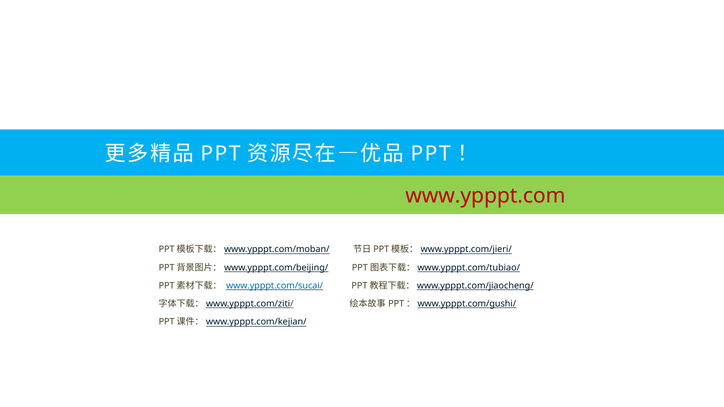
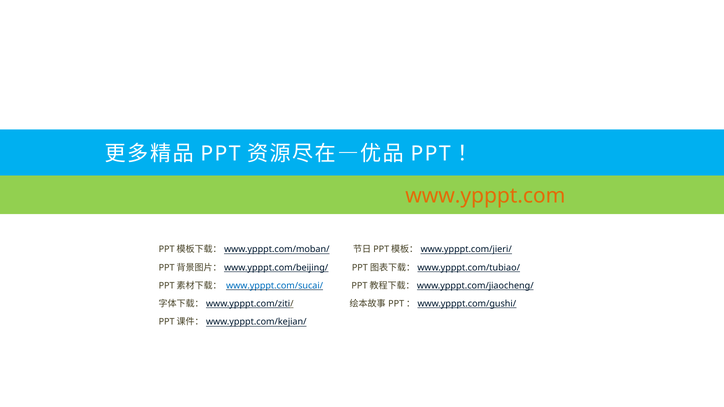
www.ypppt.com colour: red -> orange (485, 196)
